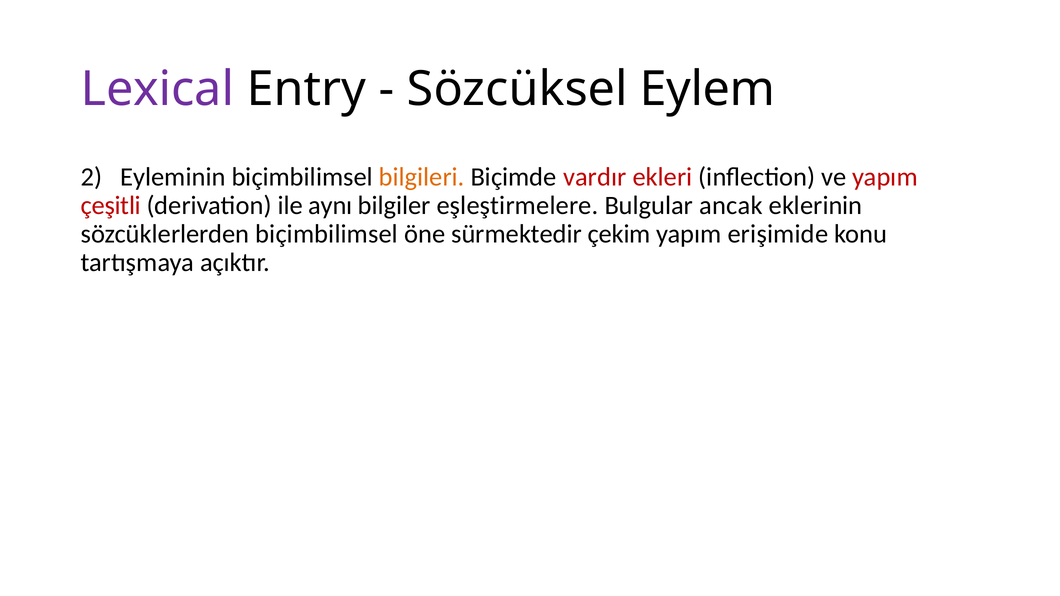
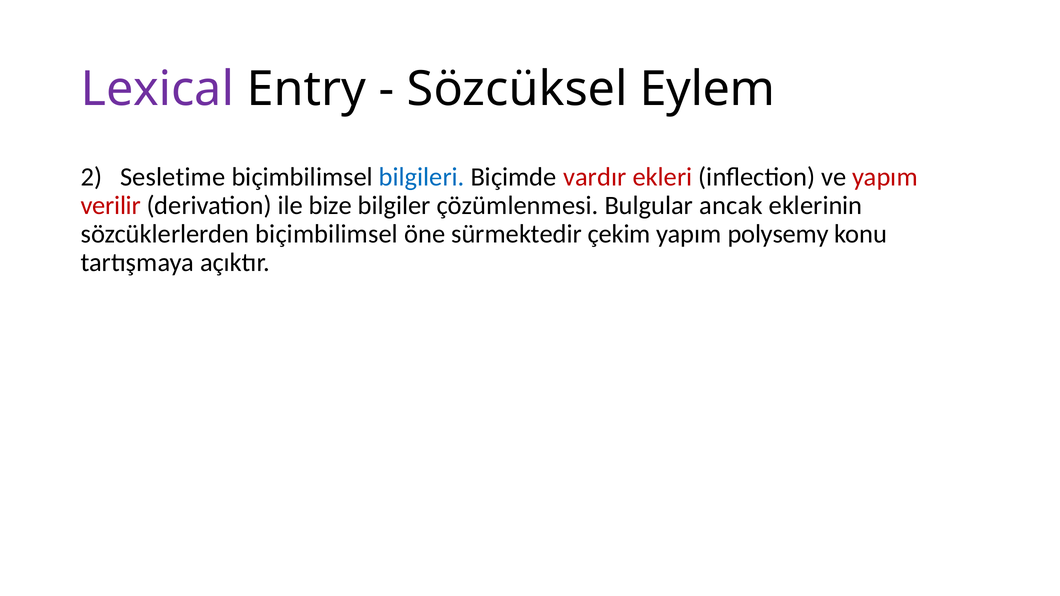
Eyleminin: Eyleminin -> Sesletime (173, 177)
bilgileri colour: orange -> blue (422, 177)
çeşitli: çeşitli -> verilir (111, 205)
aynı: aynı -> bize (330, 205)
eşleştirmelere: eşleştirmelere -> çözümlenmesi (518, 205)
erişimide: erişimide -> polysemy (778, 234)
